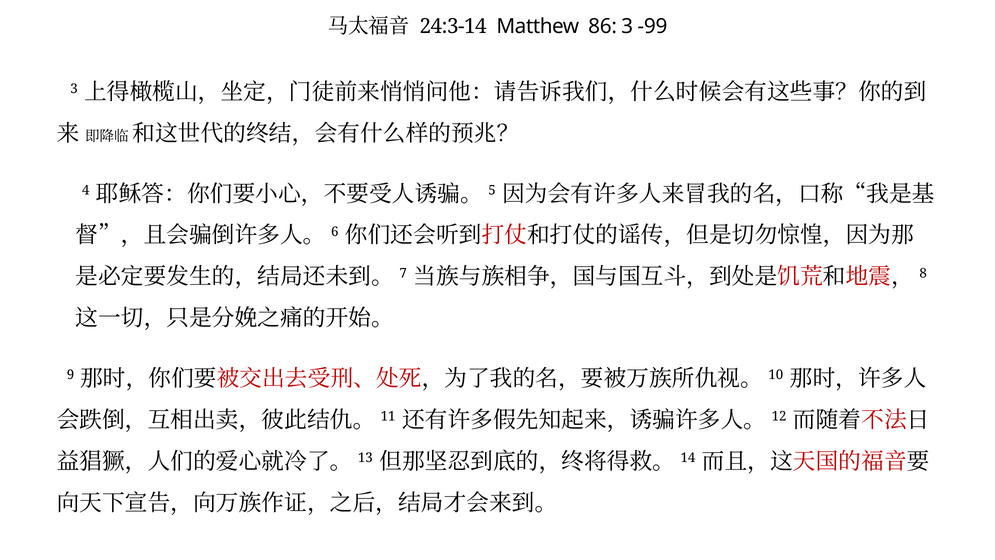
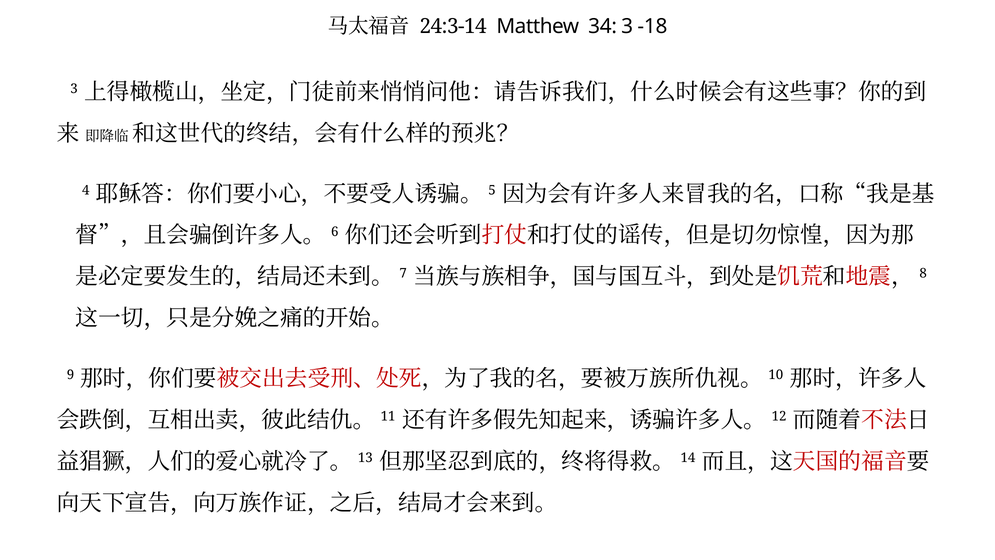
86: 86 -> 34 (603, 26)
-99: -99 -> -18 (652, 26)
